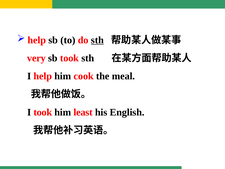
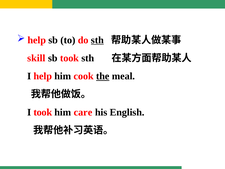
very: very -> skill (36, 58)
the underline: none -> present (103, 76)
least: least -> care (83, 112)
